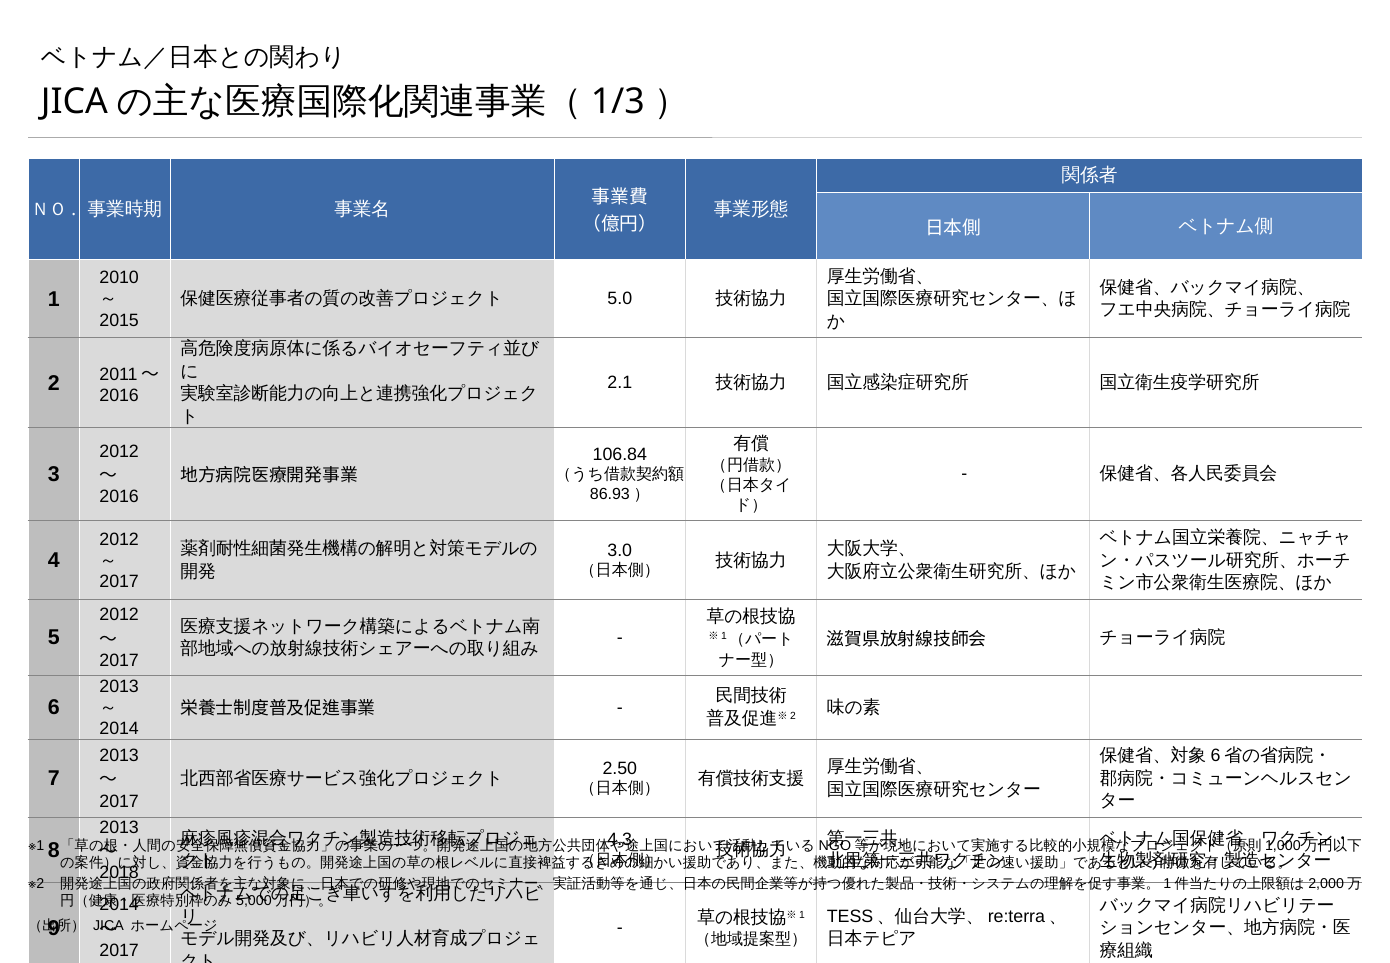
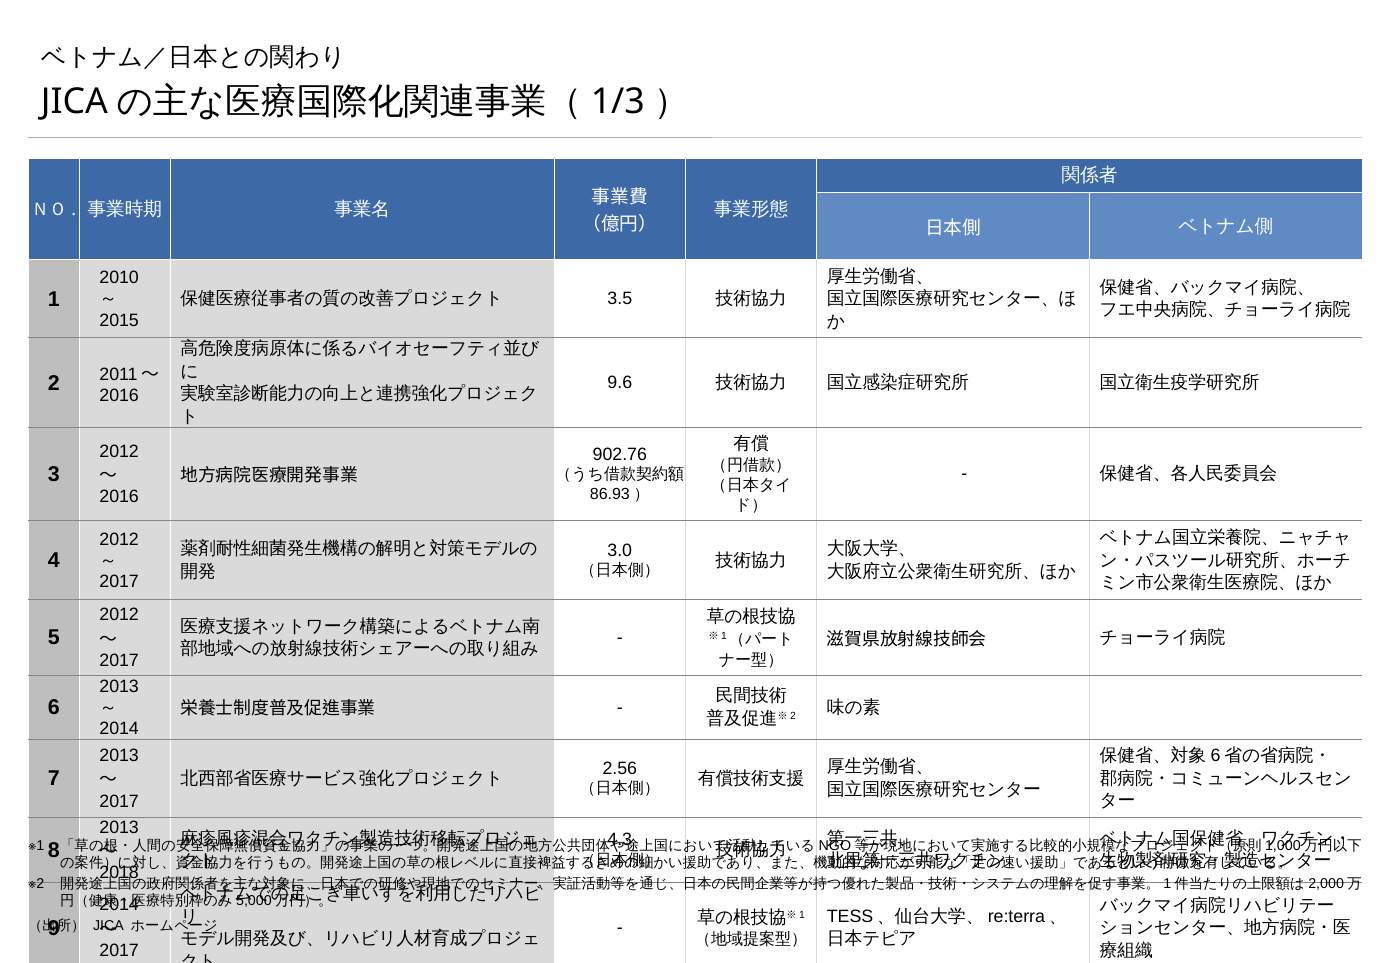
5.0: 5.0 -> 3.5 (620, 299)
2.1: 2.1 -> 9.6 (620, 382)
106.84: 106.84 -> 902.76 (620, 454)
2.50: 2.50 -> 2.56 (620, 768)
